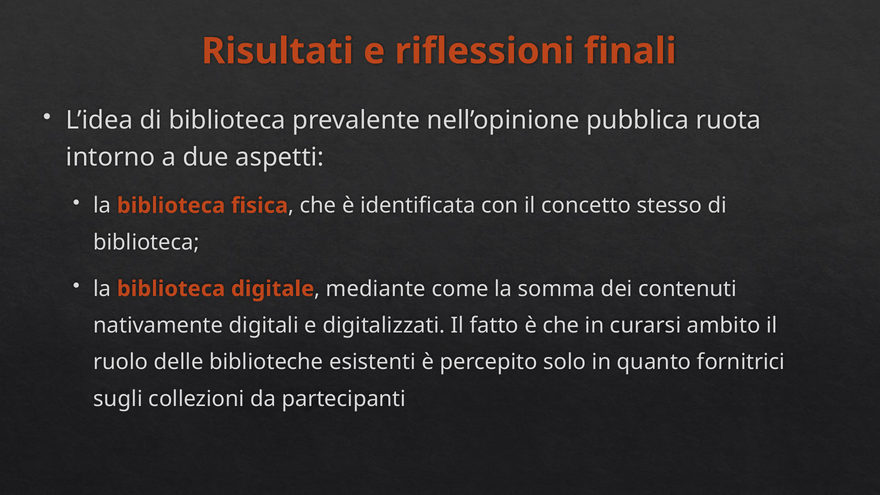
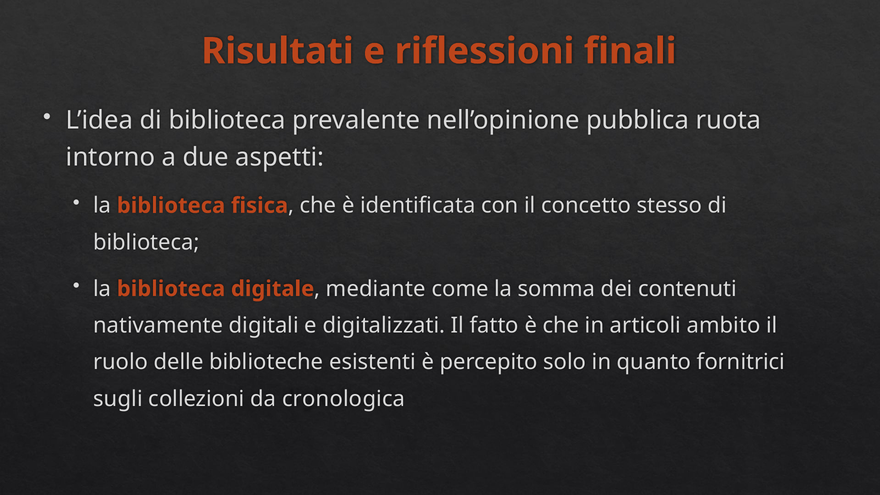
curarsi: curarsi -> articoli (646, 325)
partecipanti: partecipanti -> cronologica (344, 399)
